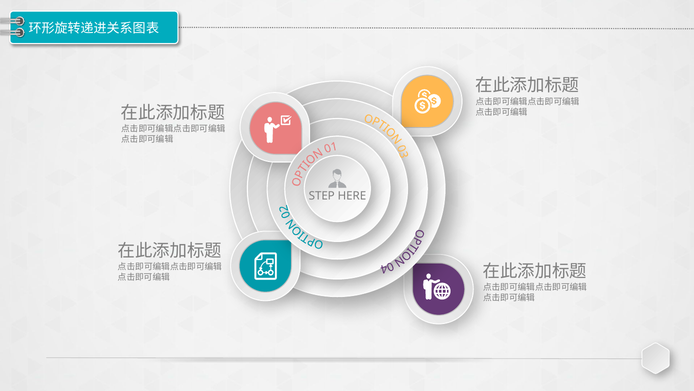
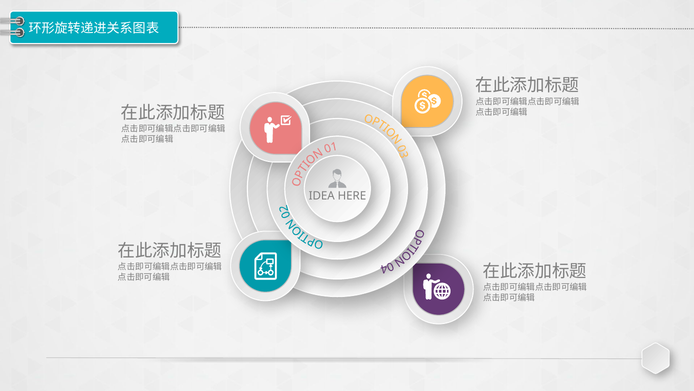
STEP: STEP -> IDEA (322, 196)
